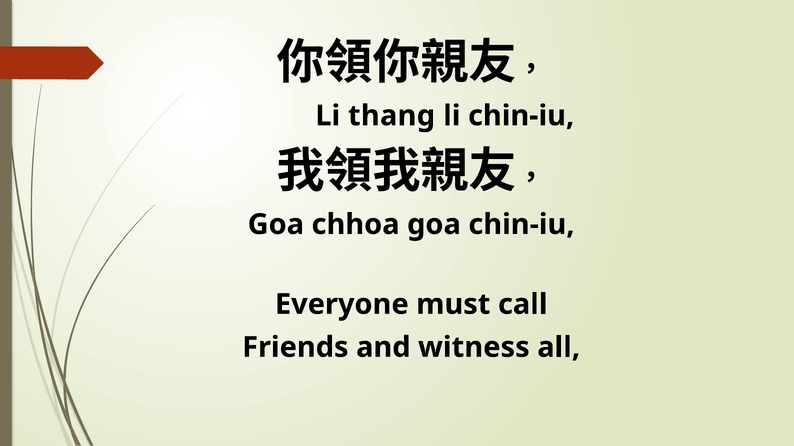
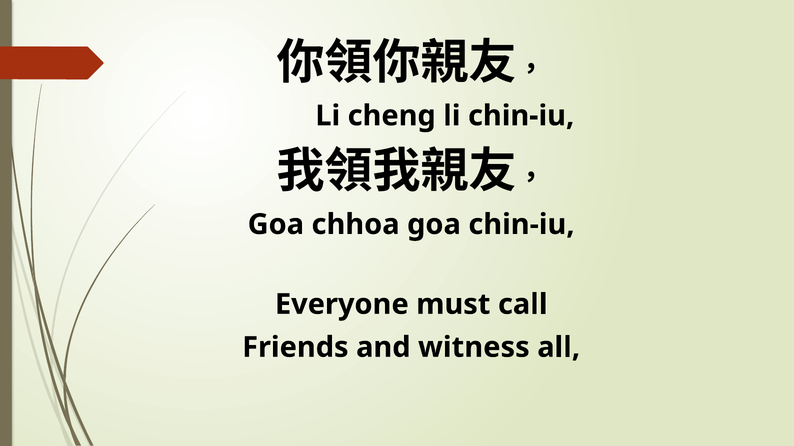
thang: thang -> cheng (392, 116)
